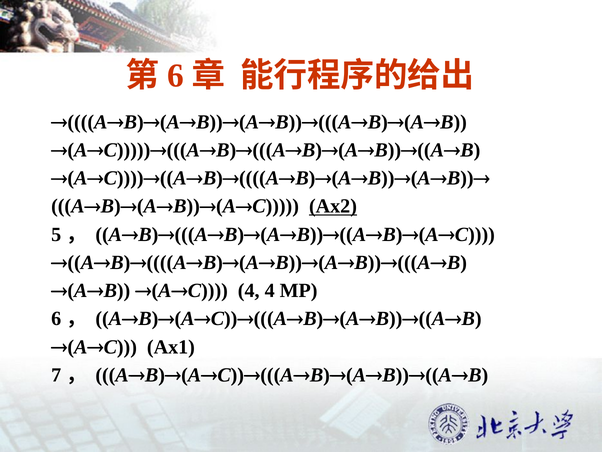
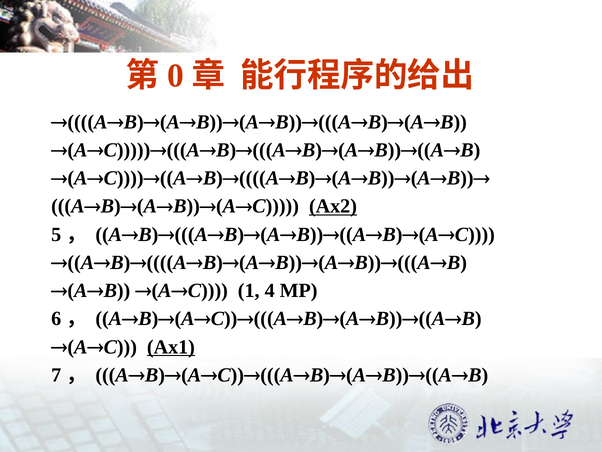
6: 6 -> 0 (176, 76)
4: 4 -> 1 (249, 290)
Ax1 underline: none -> present (171, 346)
